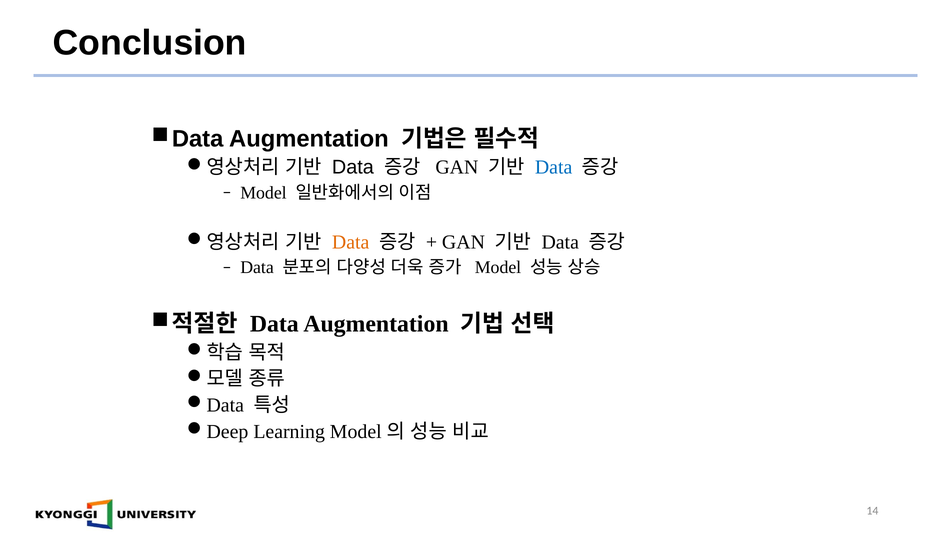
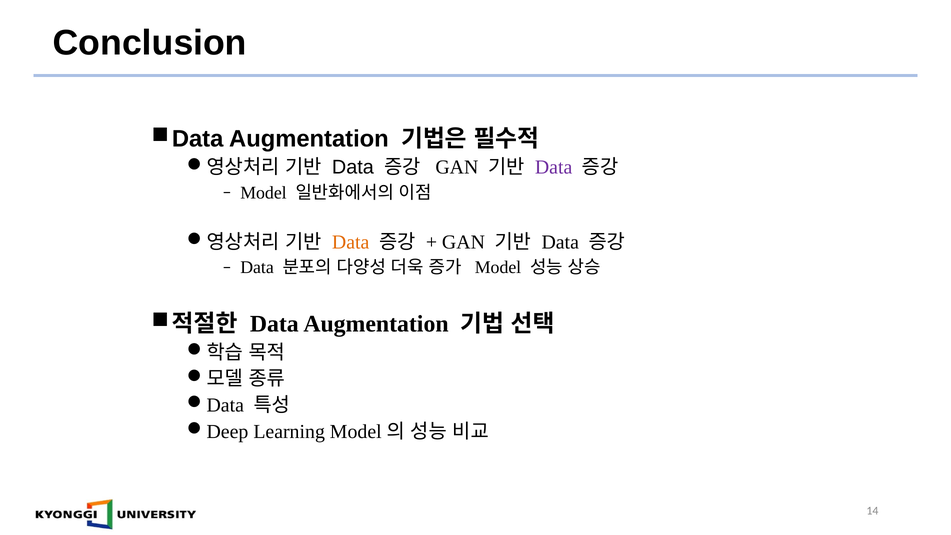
Data colour: blue -> purple (554, 167)
